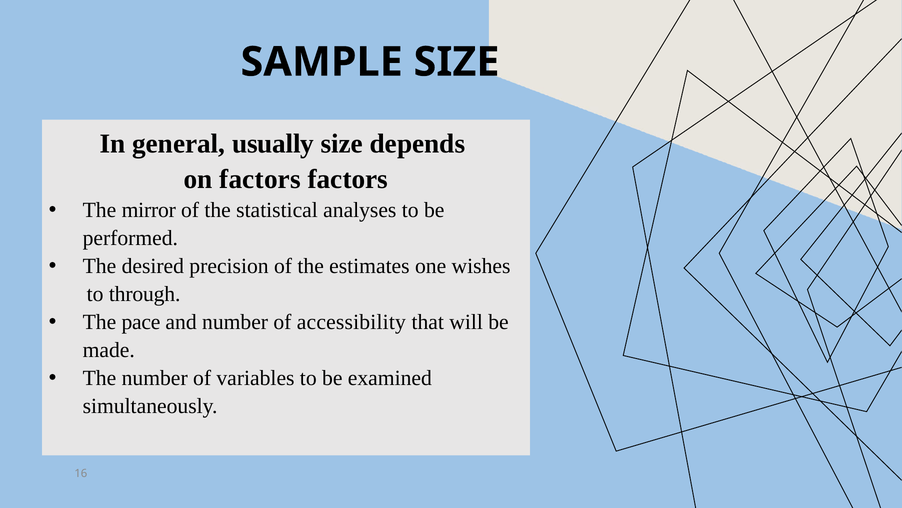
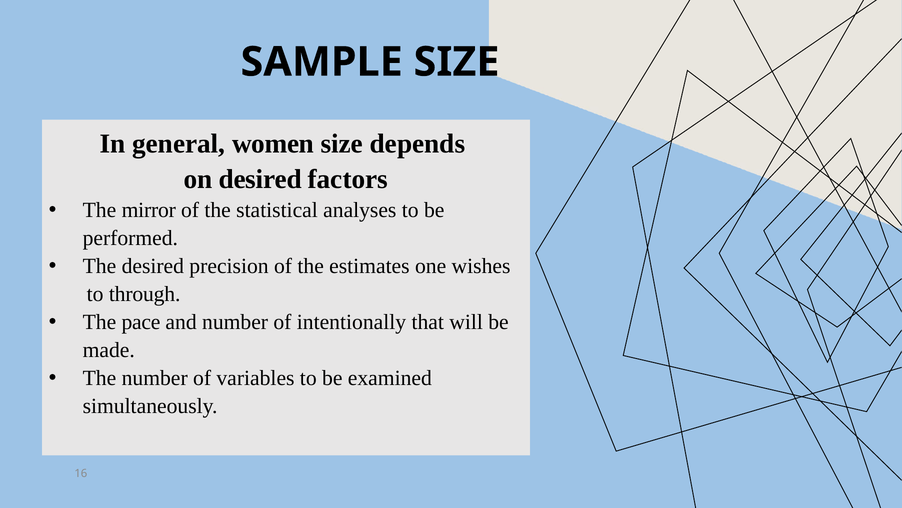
usually: usually -> women (273, 144)
on factors: factors -> desired (260, 179)
accessibility: accessibility -> intentionally (351, 322)
